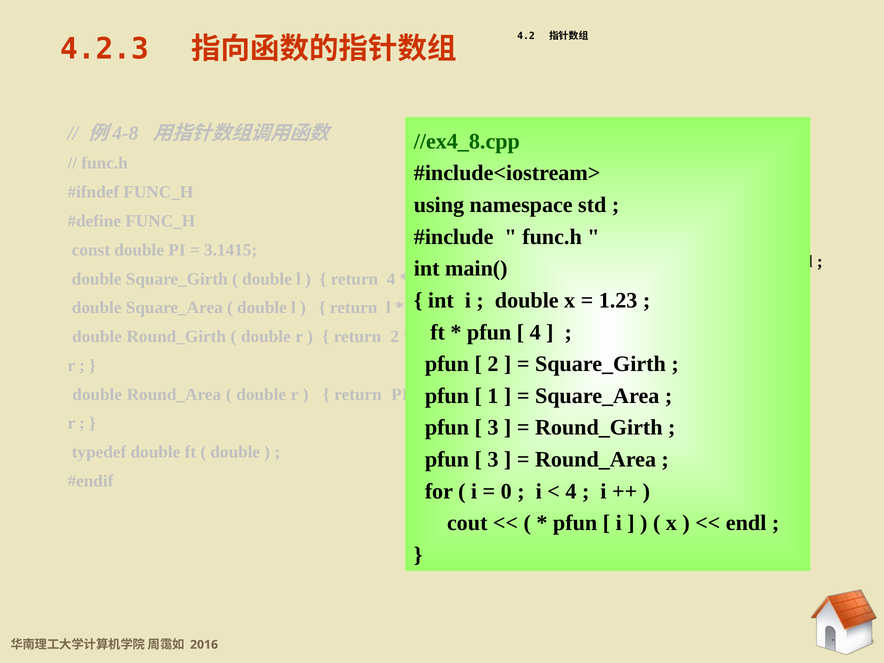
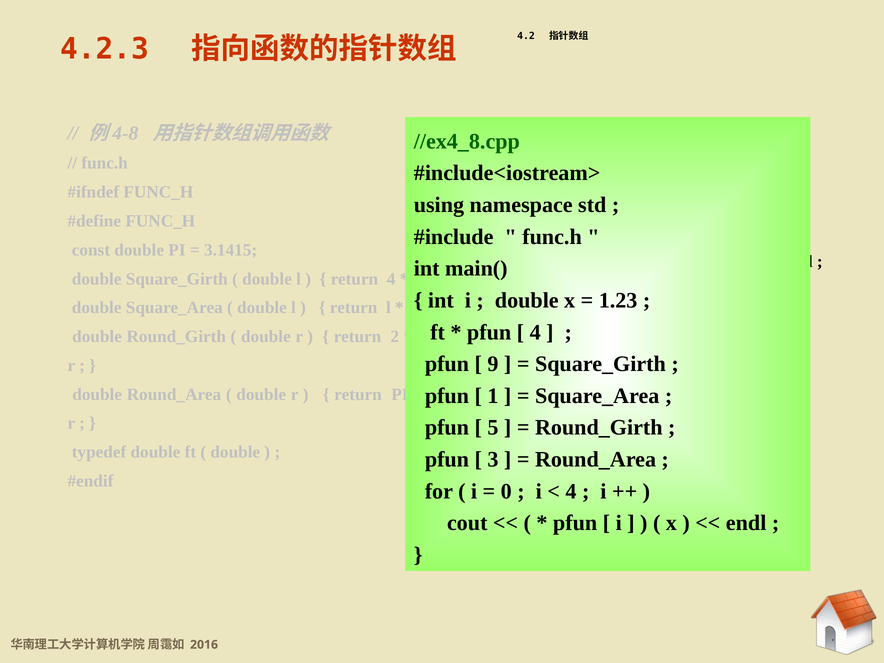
2: 2 -> 9 (493, 364)
3: 3 -> 5 (493, 428)
